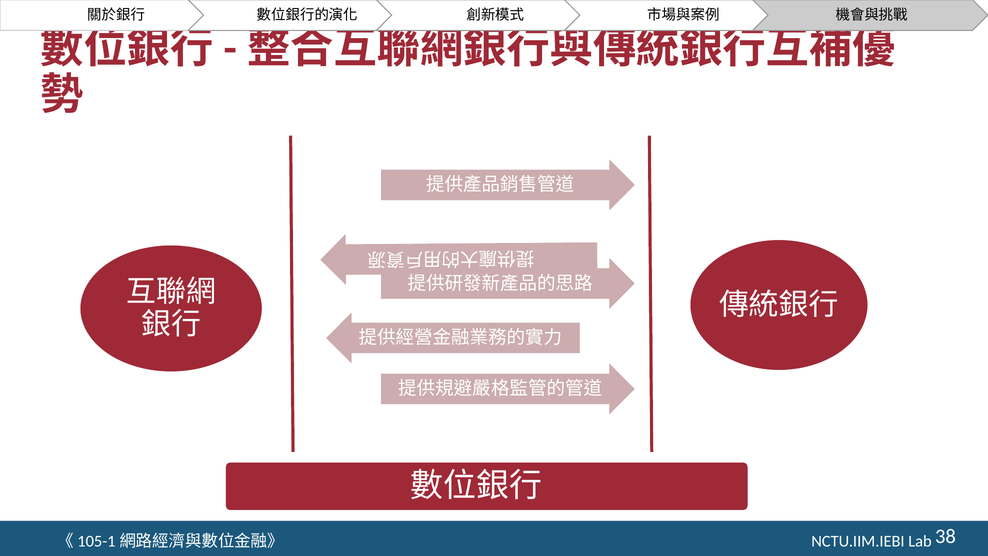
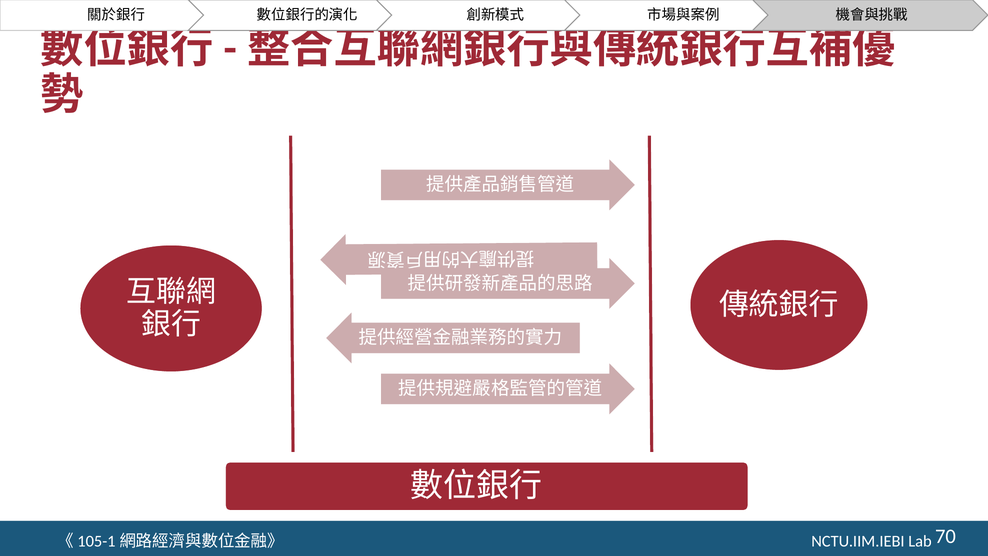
38: 38 -> 70 (945, 536)
